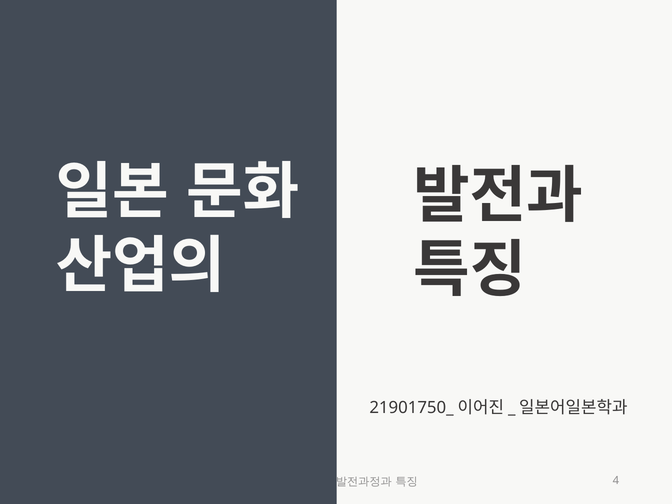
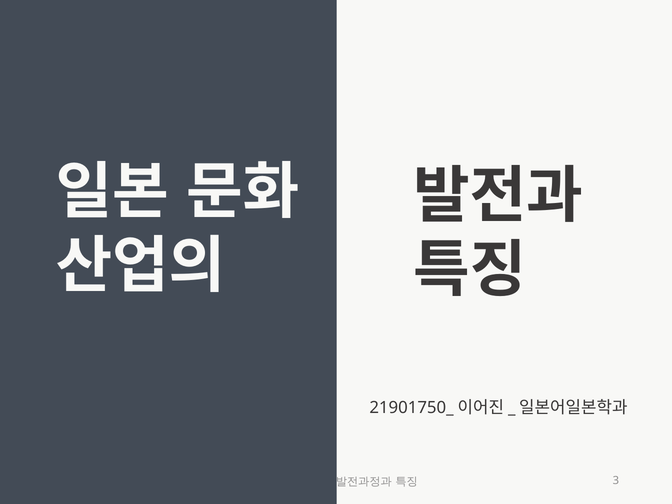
4: 4 -> 3 (616, 480)
